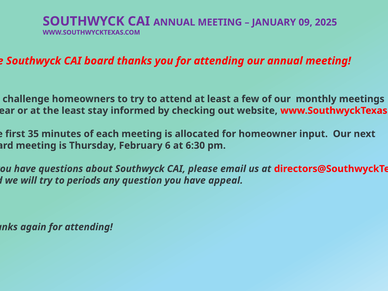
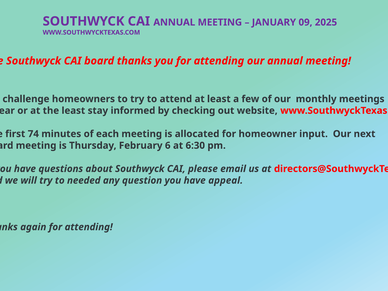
35: 35 -> 74 (33, 134)
periods: periods -> needed (84, 180)
